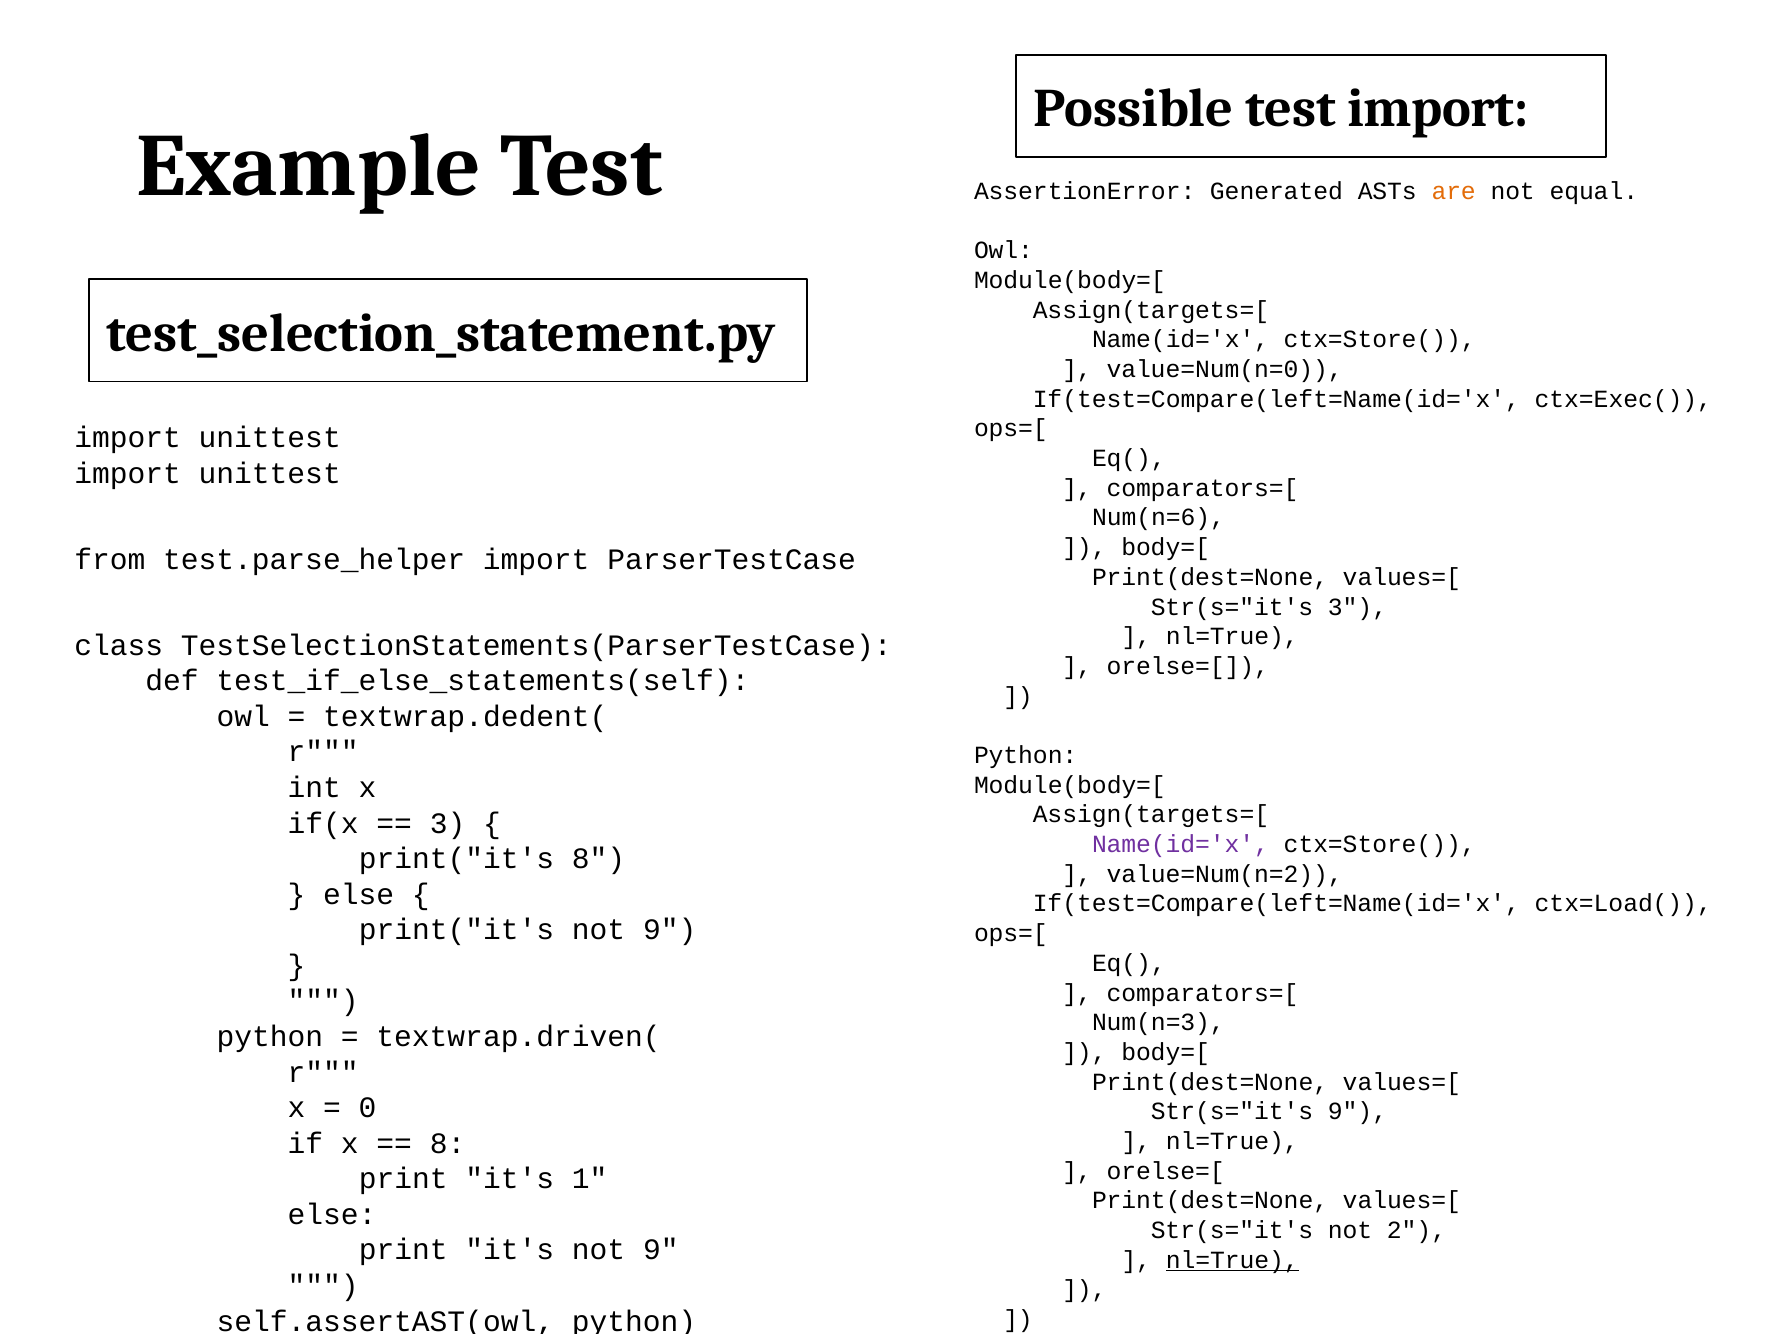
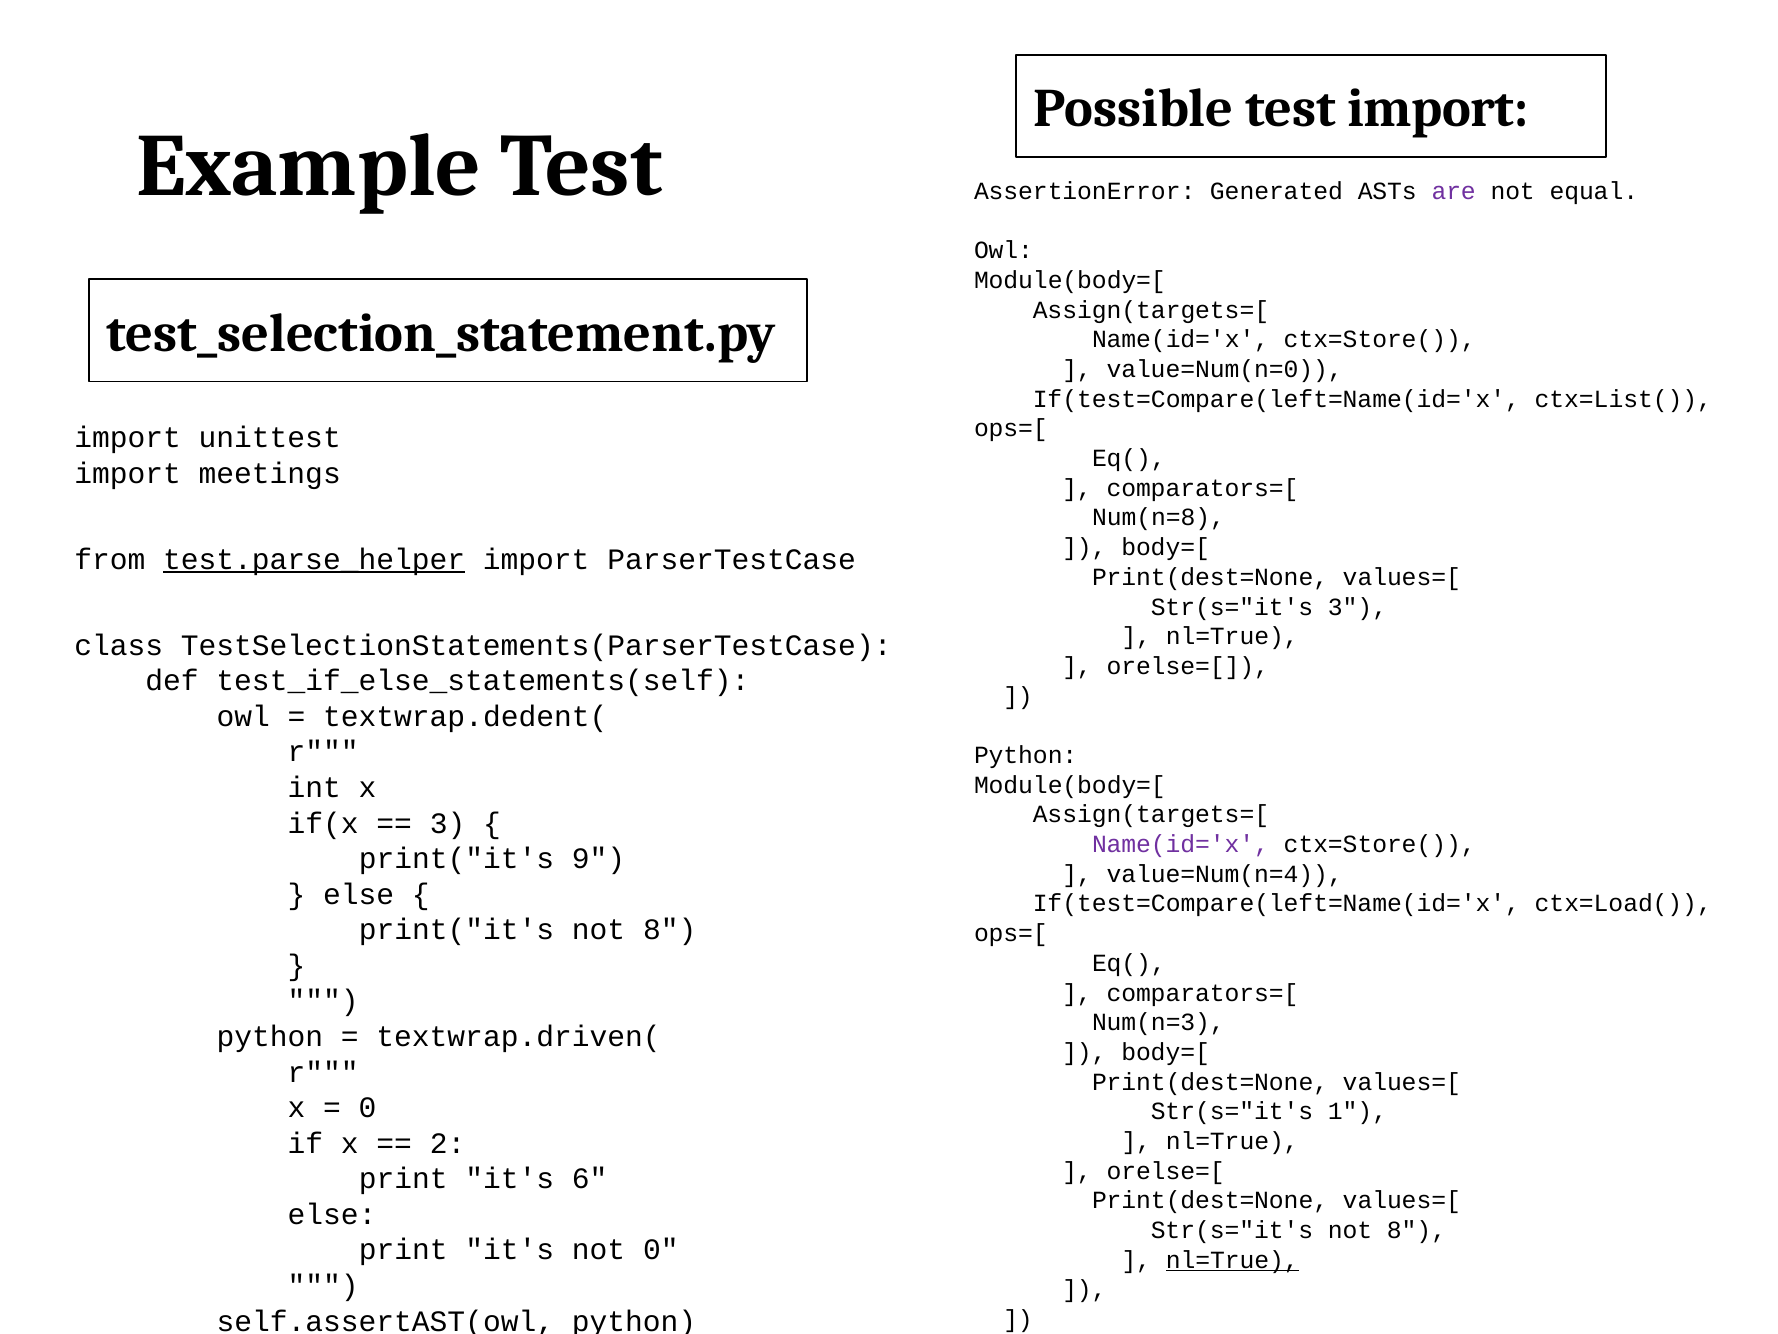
are colour: orange -> purple (1454, 191)
ctx=Exec(: ctx=Exec( -> ctx=List( (1623, 399)
unittest: unittest -> meetings (270, 473)
Num(n=6: Num(n=6 -> Num(n=8 (1158, 518)
test.parse_helper underline: none -> present (314, 559)
print("it's 8: 8 -> 9 (599, 859)
value=Num(n=2: value=Num(n=2 -> value=Num(n=4 (1225, 874)
print("it's not 9: 9 -> 8 (670, 930)
Str(s="it's 9: 9 -> 1 (1357, 1111)
8: 8 -> 2 (448, 1143)
1: 1 -> 6 (590, 1179)
Str(s="it's not 2: 2 -> 8 (1416, 1230)
it's not 9: 9 -> 0 (661, 1250)
